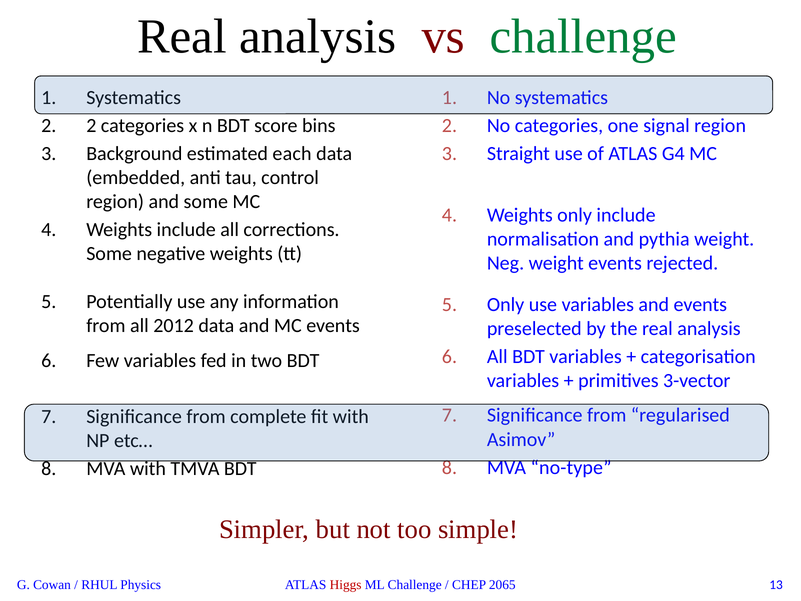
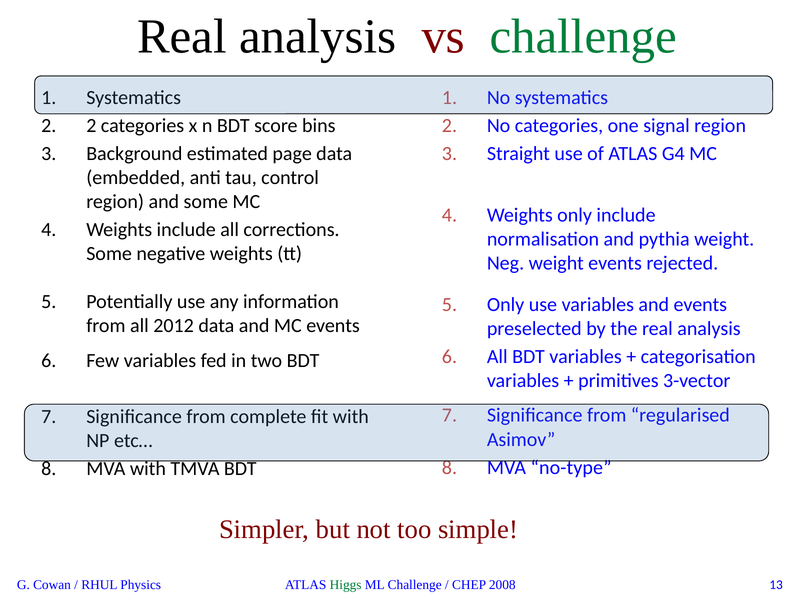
each: each -> page (292, 153)
Higgs colour: red -> green (346, 585)
2065: 2065 -> 2008 (502, 585)
